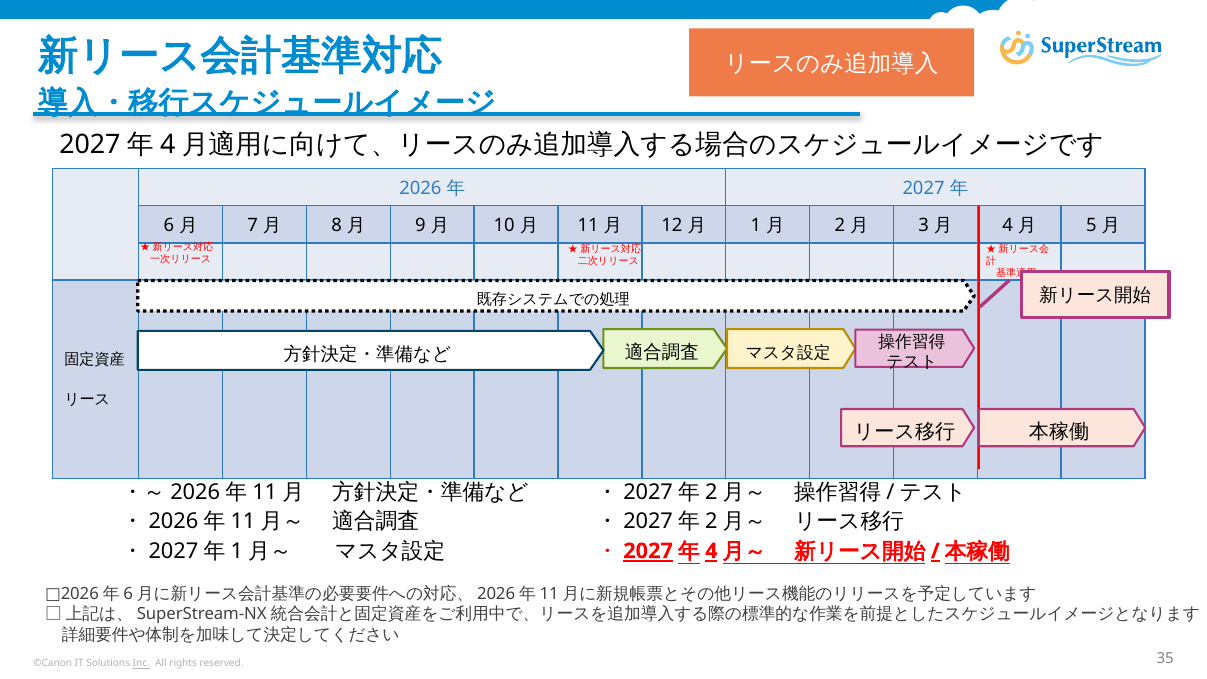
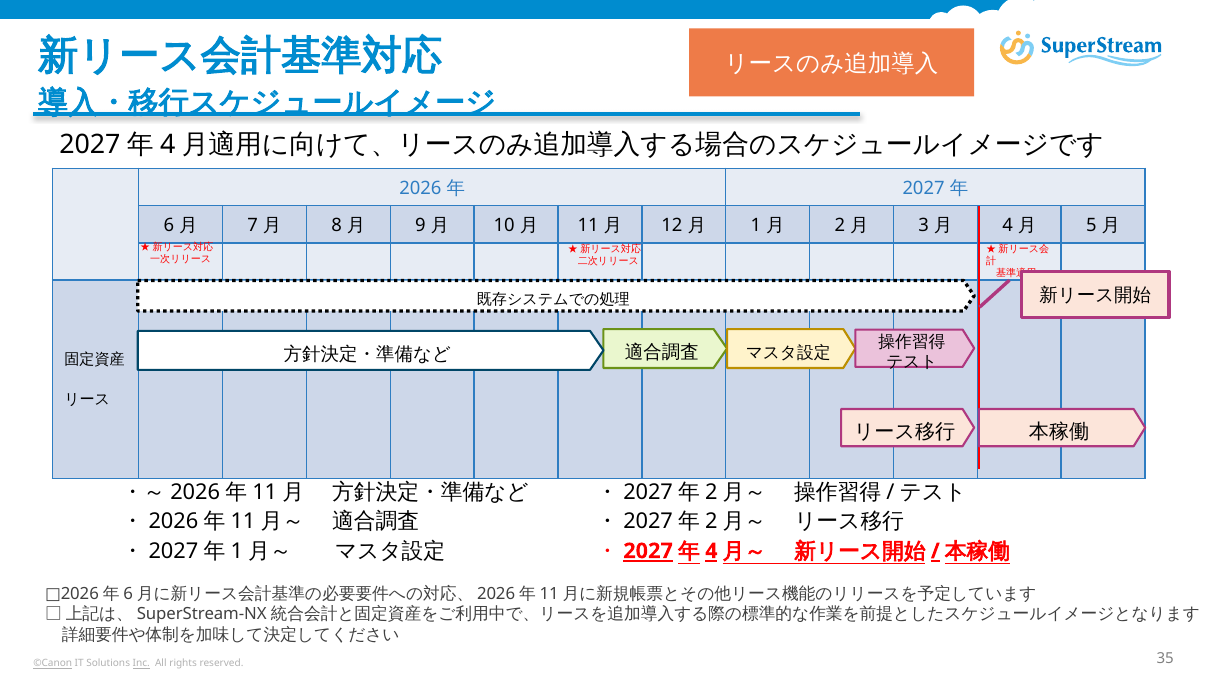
©Canon underline: none -> present (53, 663)
